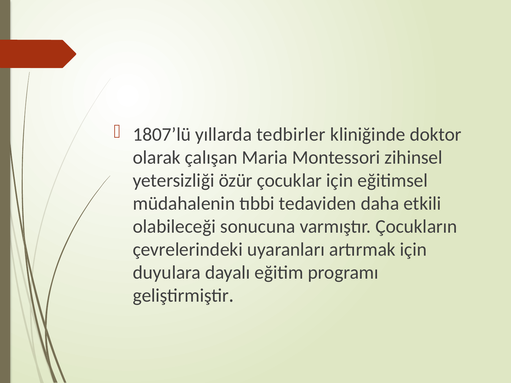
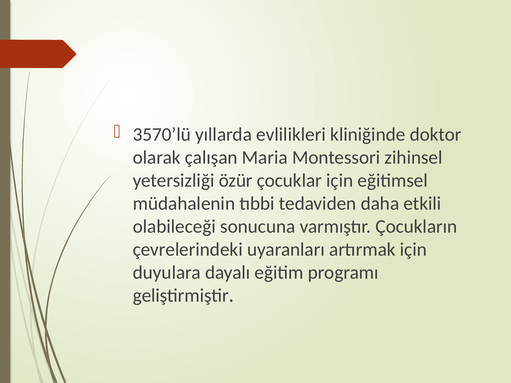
1807’lü: 1807’lü -> 3570’lü (162, 135)
tedbirler: tedbirler -> evlilikleri (291, 135)
